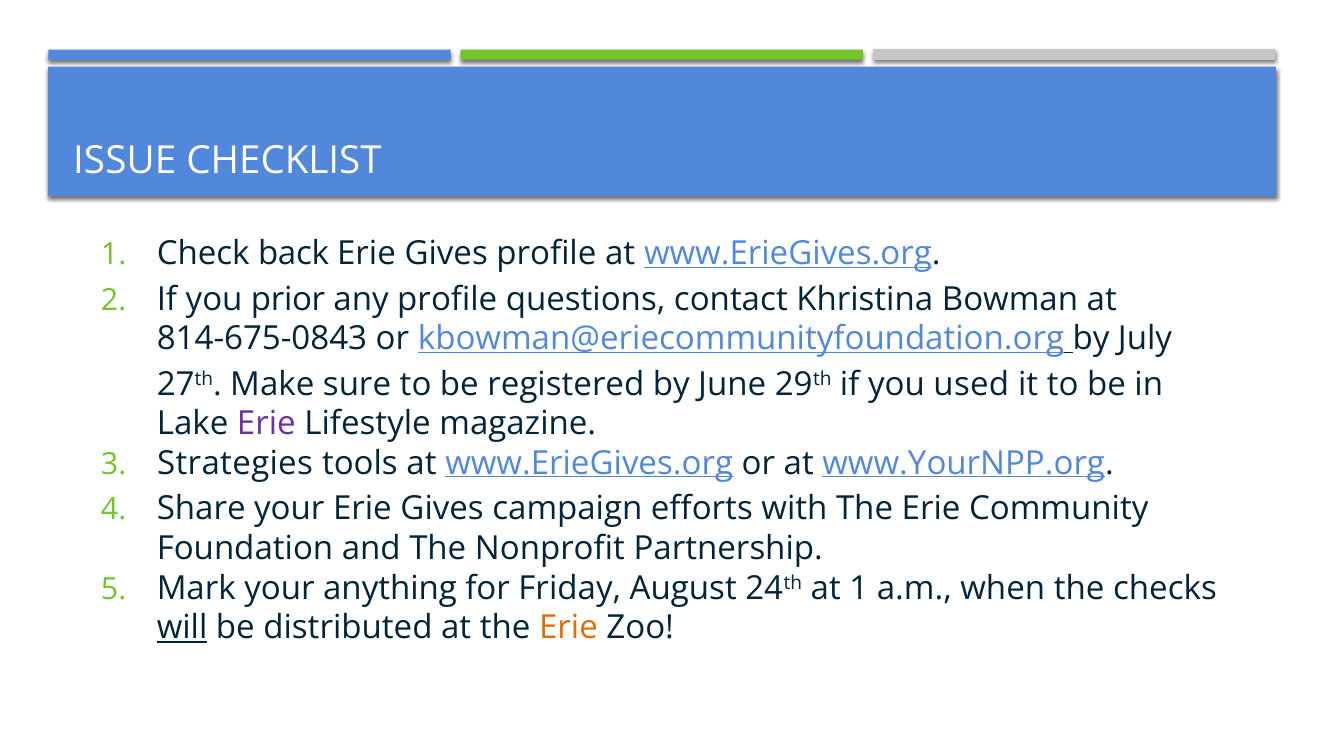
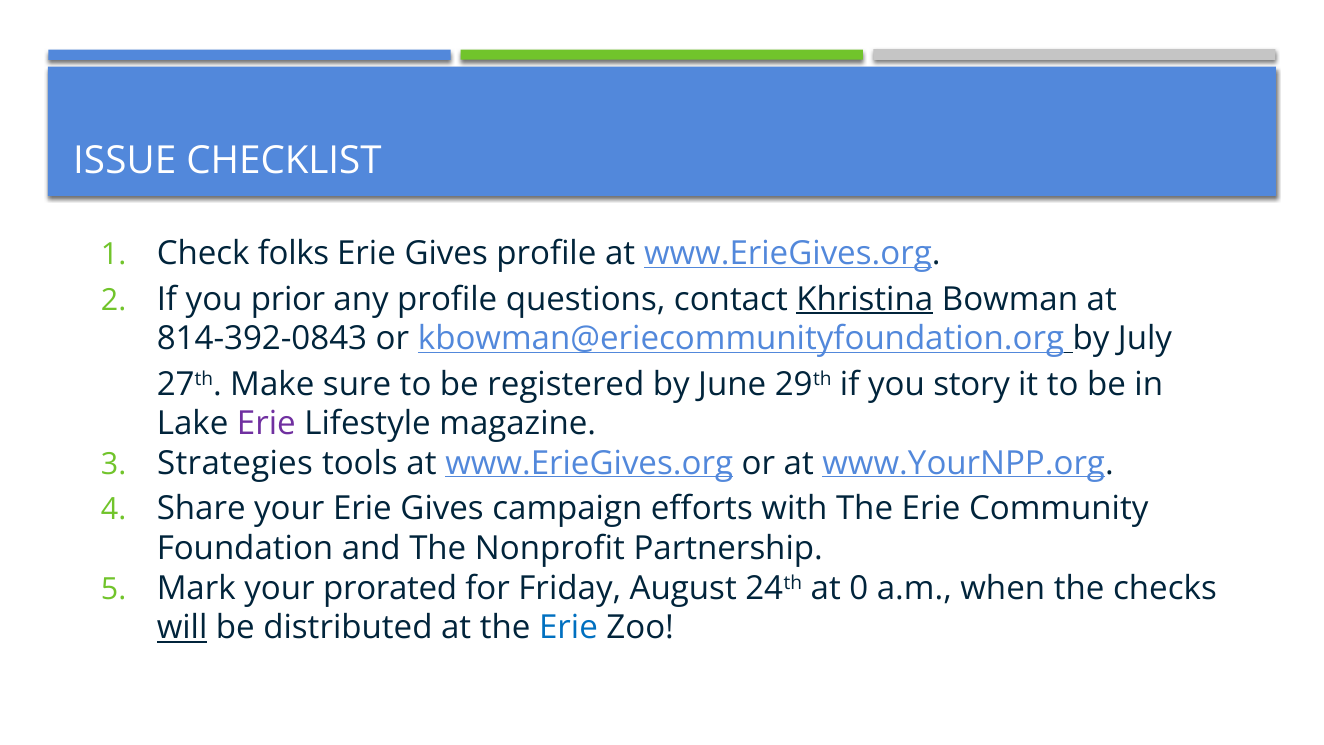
back: back -> folks (293, 254)
Khristina underline: none -> present (865, 299)
814-675-0843: 814-675-0843 -> 814-392-0843 (262, 339)
used: used -> story (972, 384)
anything: anything -> prorated (390, 588)
at 1: 1 -> 0 (859, 588)
Erie colour: orange -> blue (568, 628)
